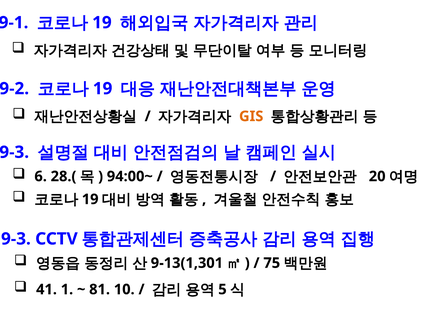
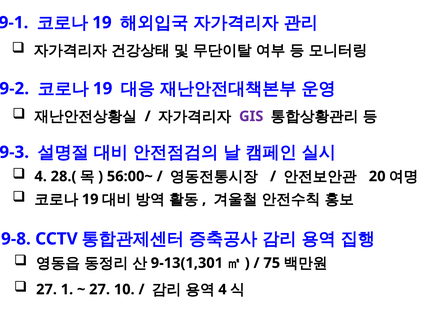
GIS colour: orange -> purple (251, 116)
6: 6 -> 4 (41, 176)
94:00~: 94:00~ -> 56:00~ (130, 176)
9-3: 9-3 -> 9-8 (16, 238)
41: 41 -> 27 (47, 289)
81: 81 -> 27 (100, 289)
5: 5 -> 4 (222, 289)
